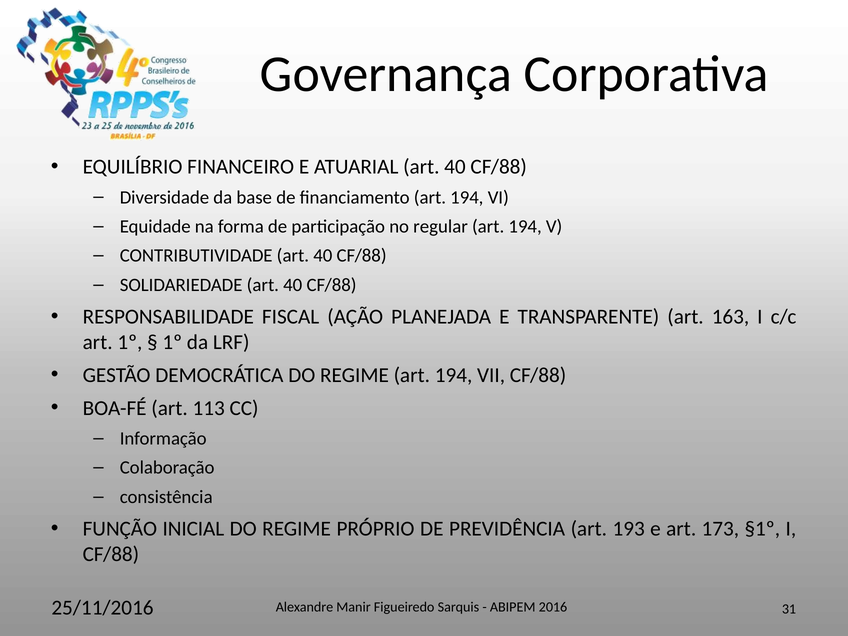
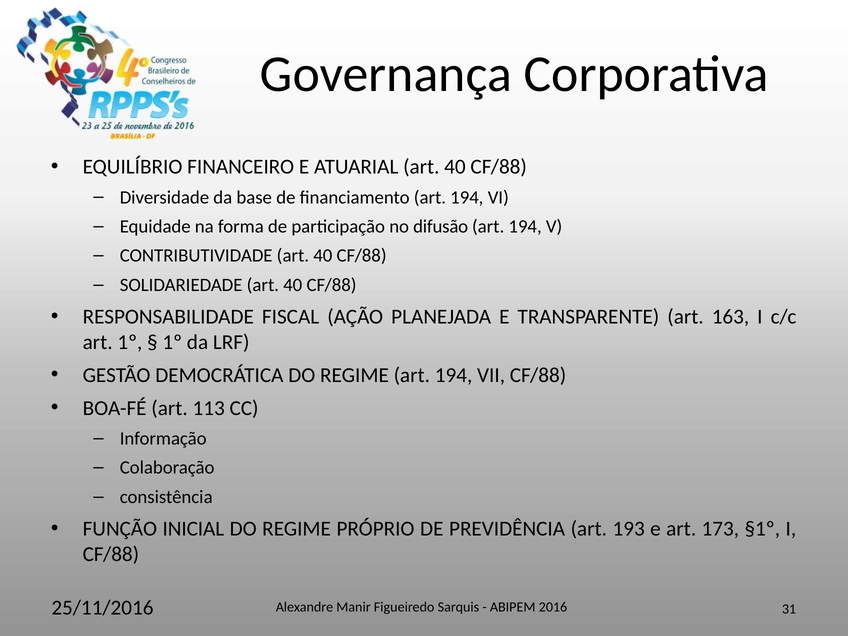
regular: regular -> difusão (441, 227)
